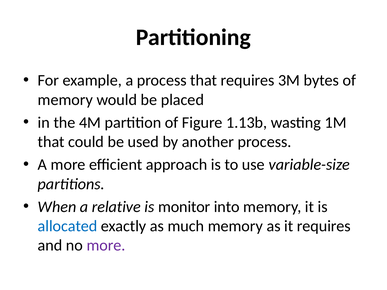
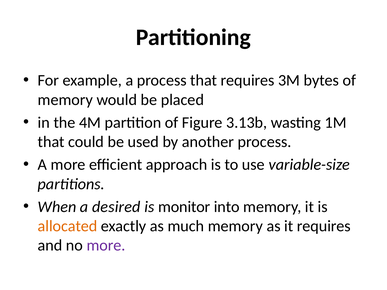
1.13b: 1.13b -> 3.13b (247, 123)
relative: relative -> desired (116, 207)
allocated colour: blue -> orange (68, 226)
